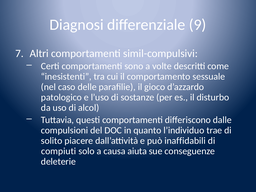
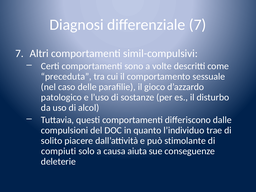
differenziale 9: 9 -> 7 (198, 25)
inesistenti: inesistenti -> preceduta (66, 77)
inaffidabili: inaffidabili -> stimolante (185, 141)
